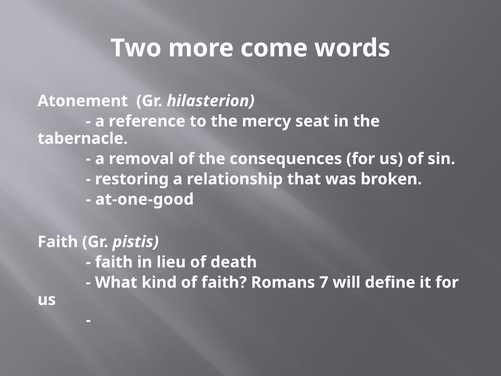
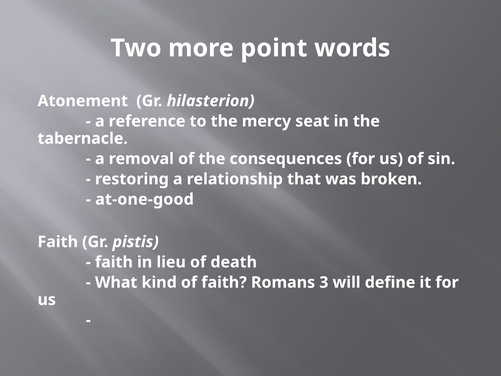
come: come -> point (274, 48)
7: 7 -> 3 (324, 282)
